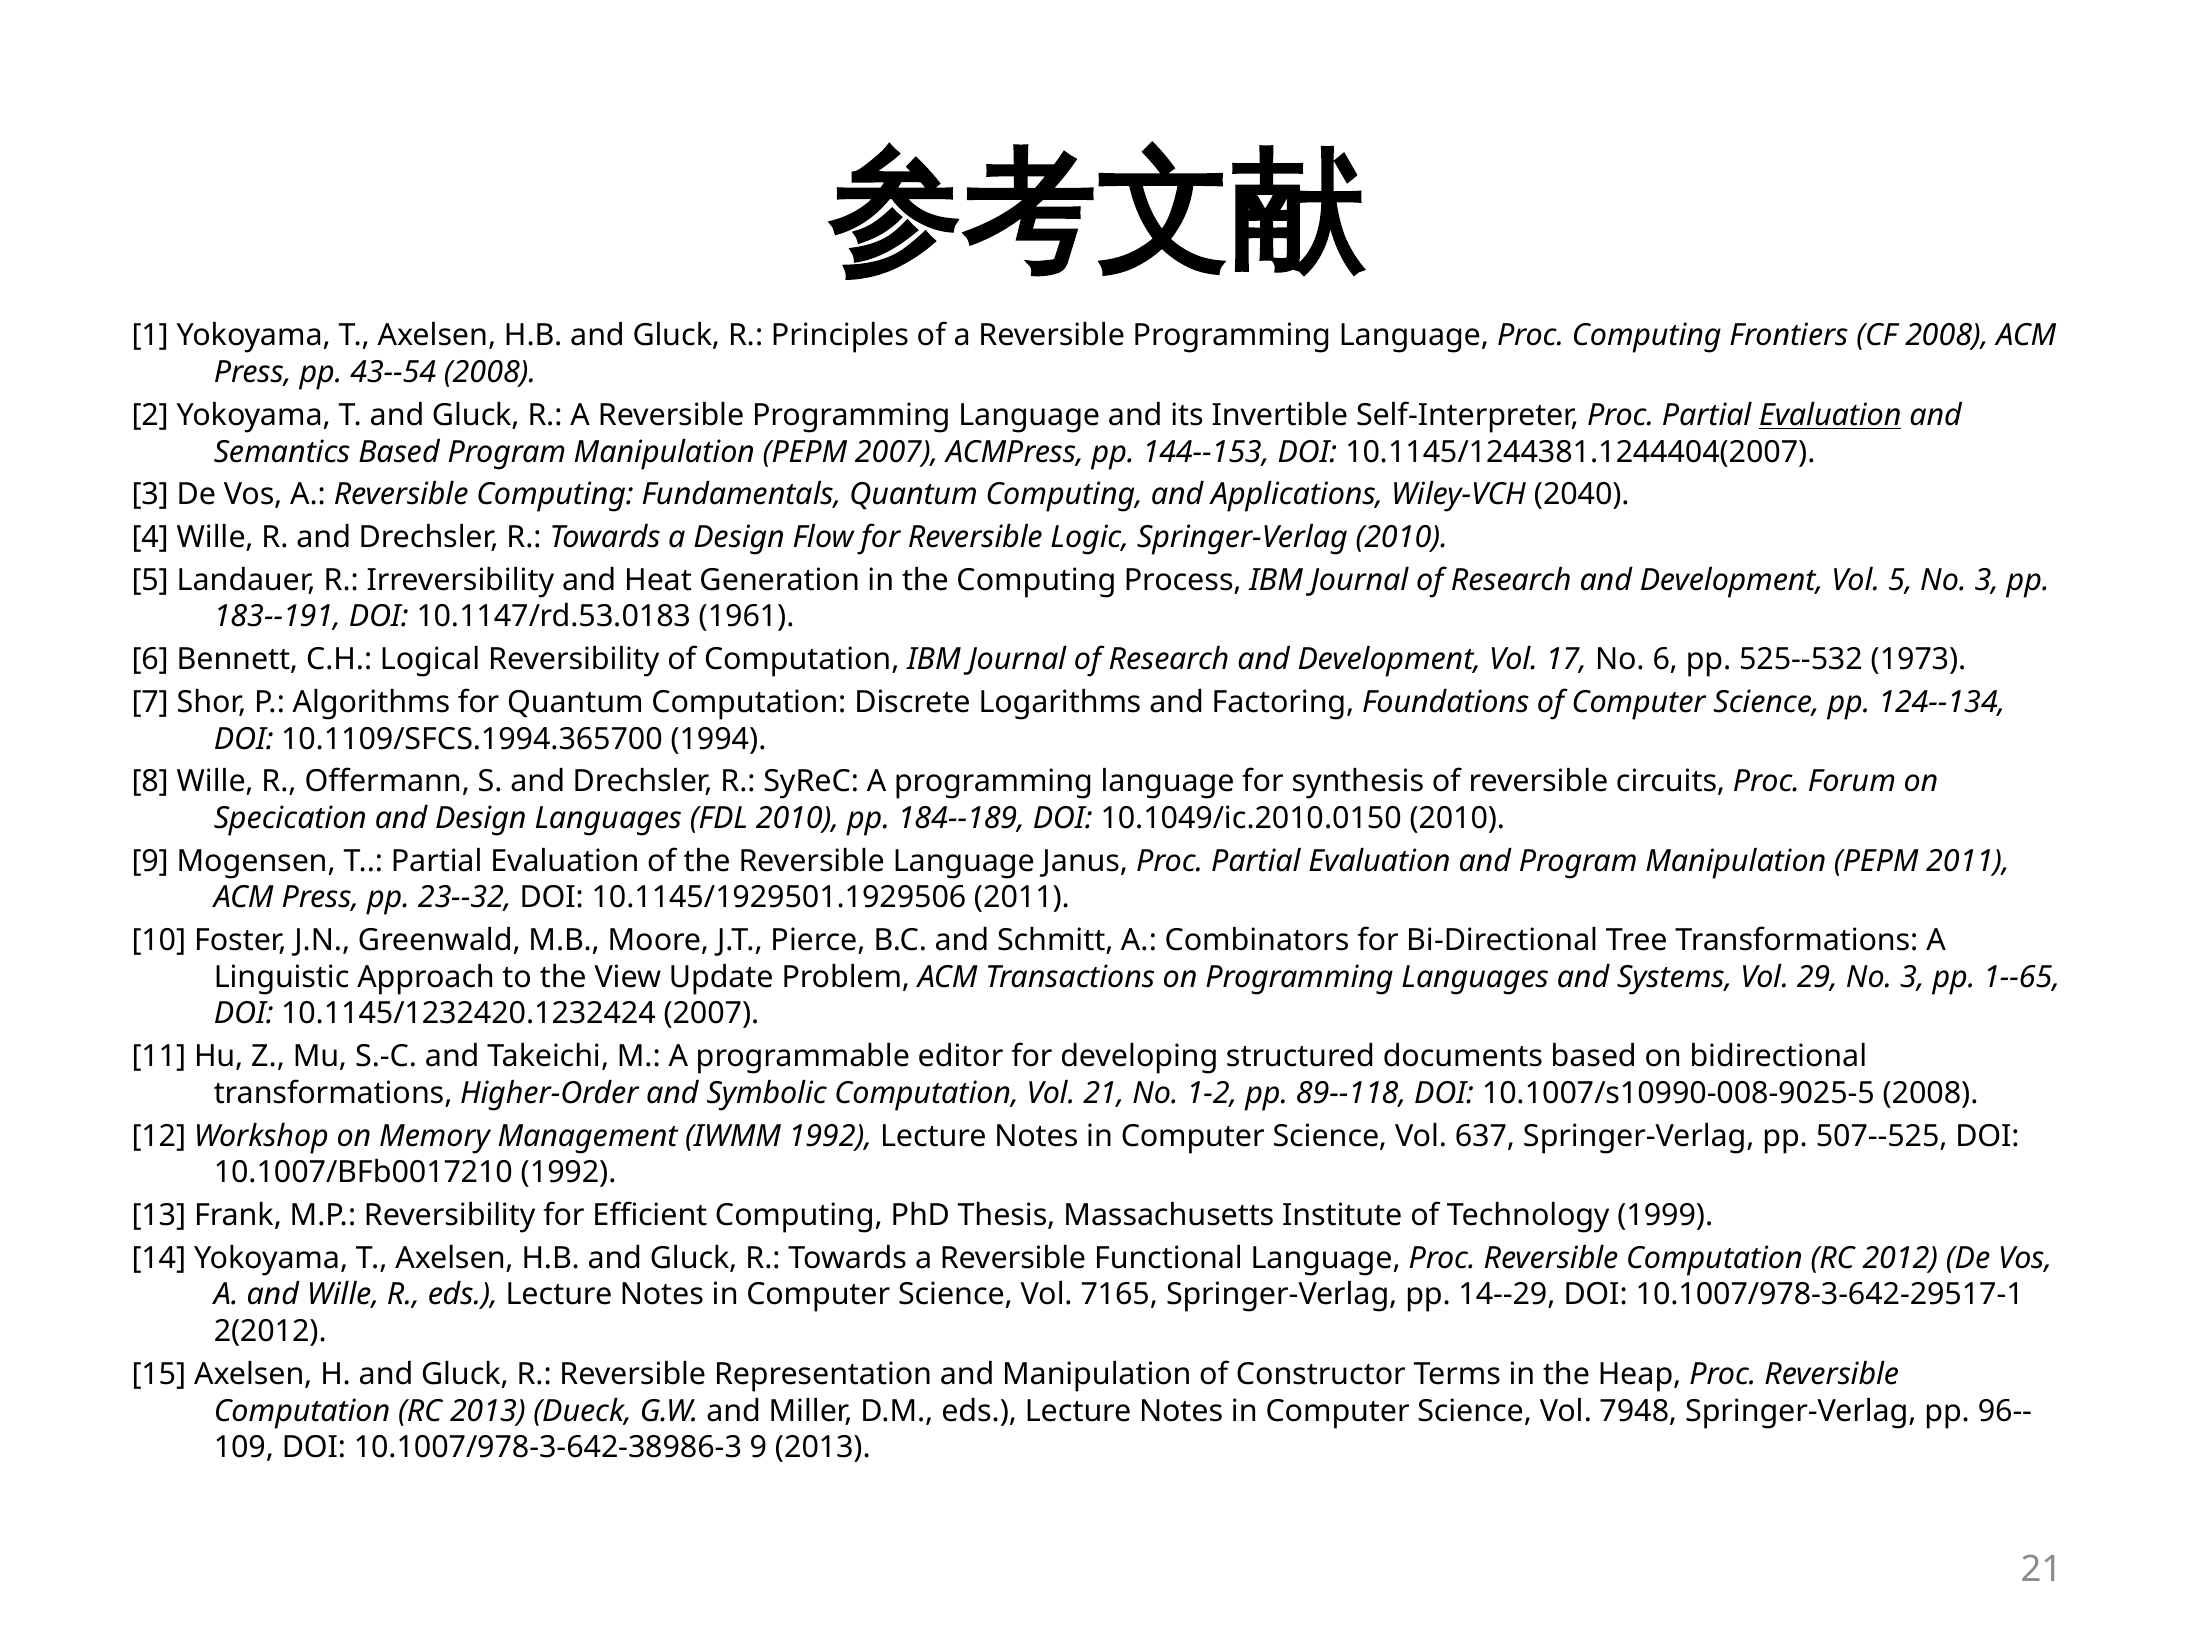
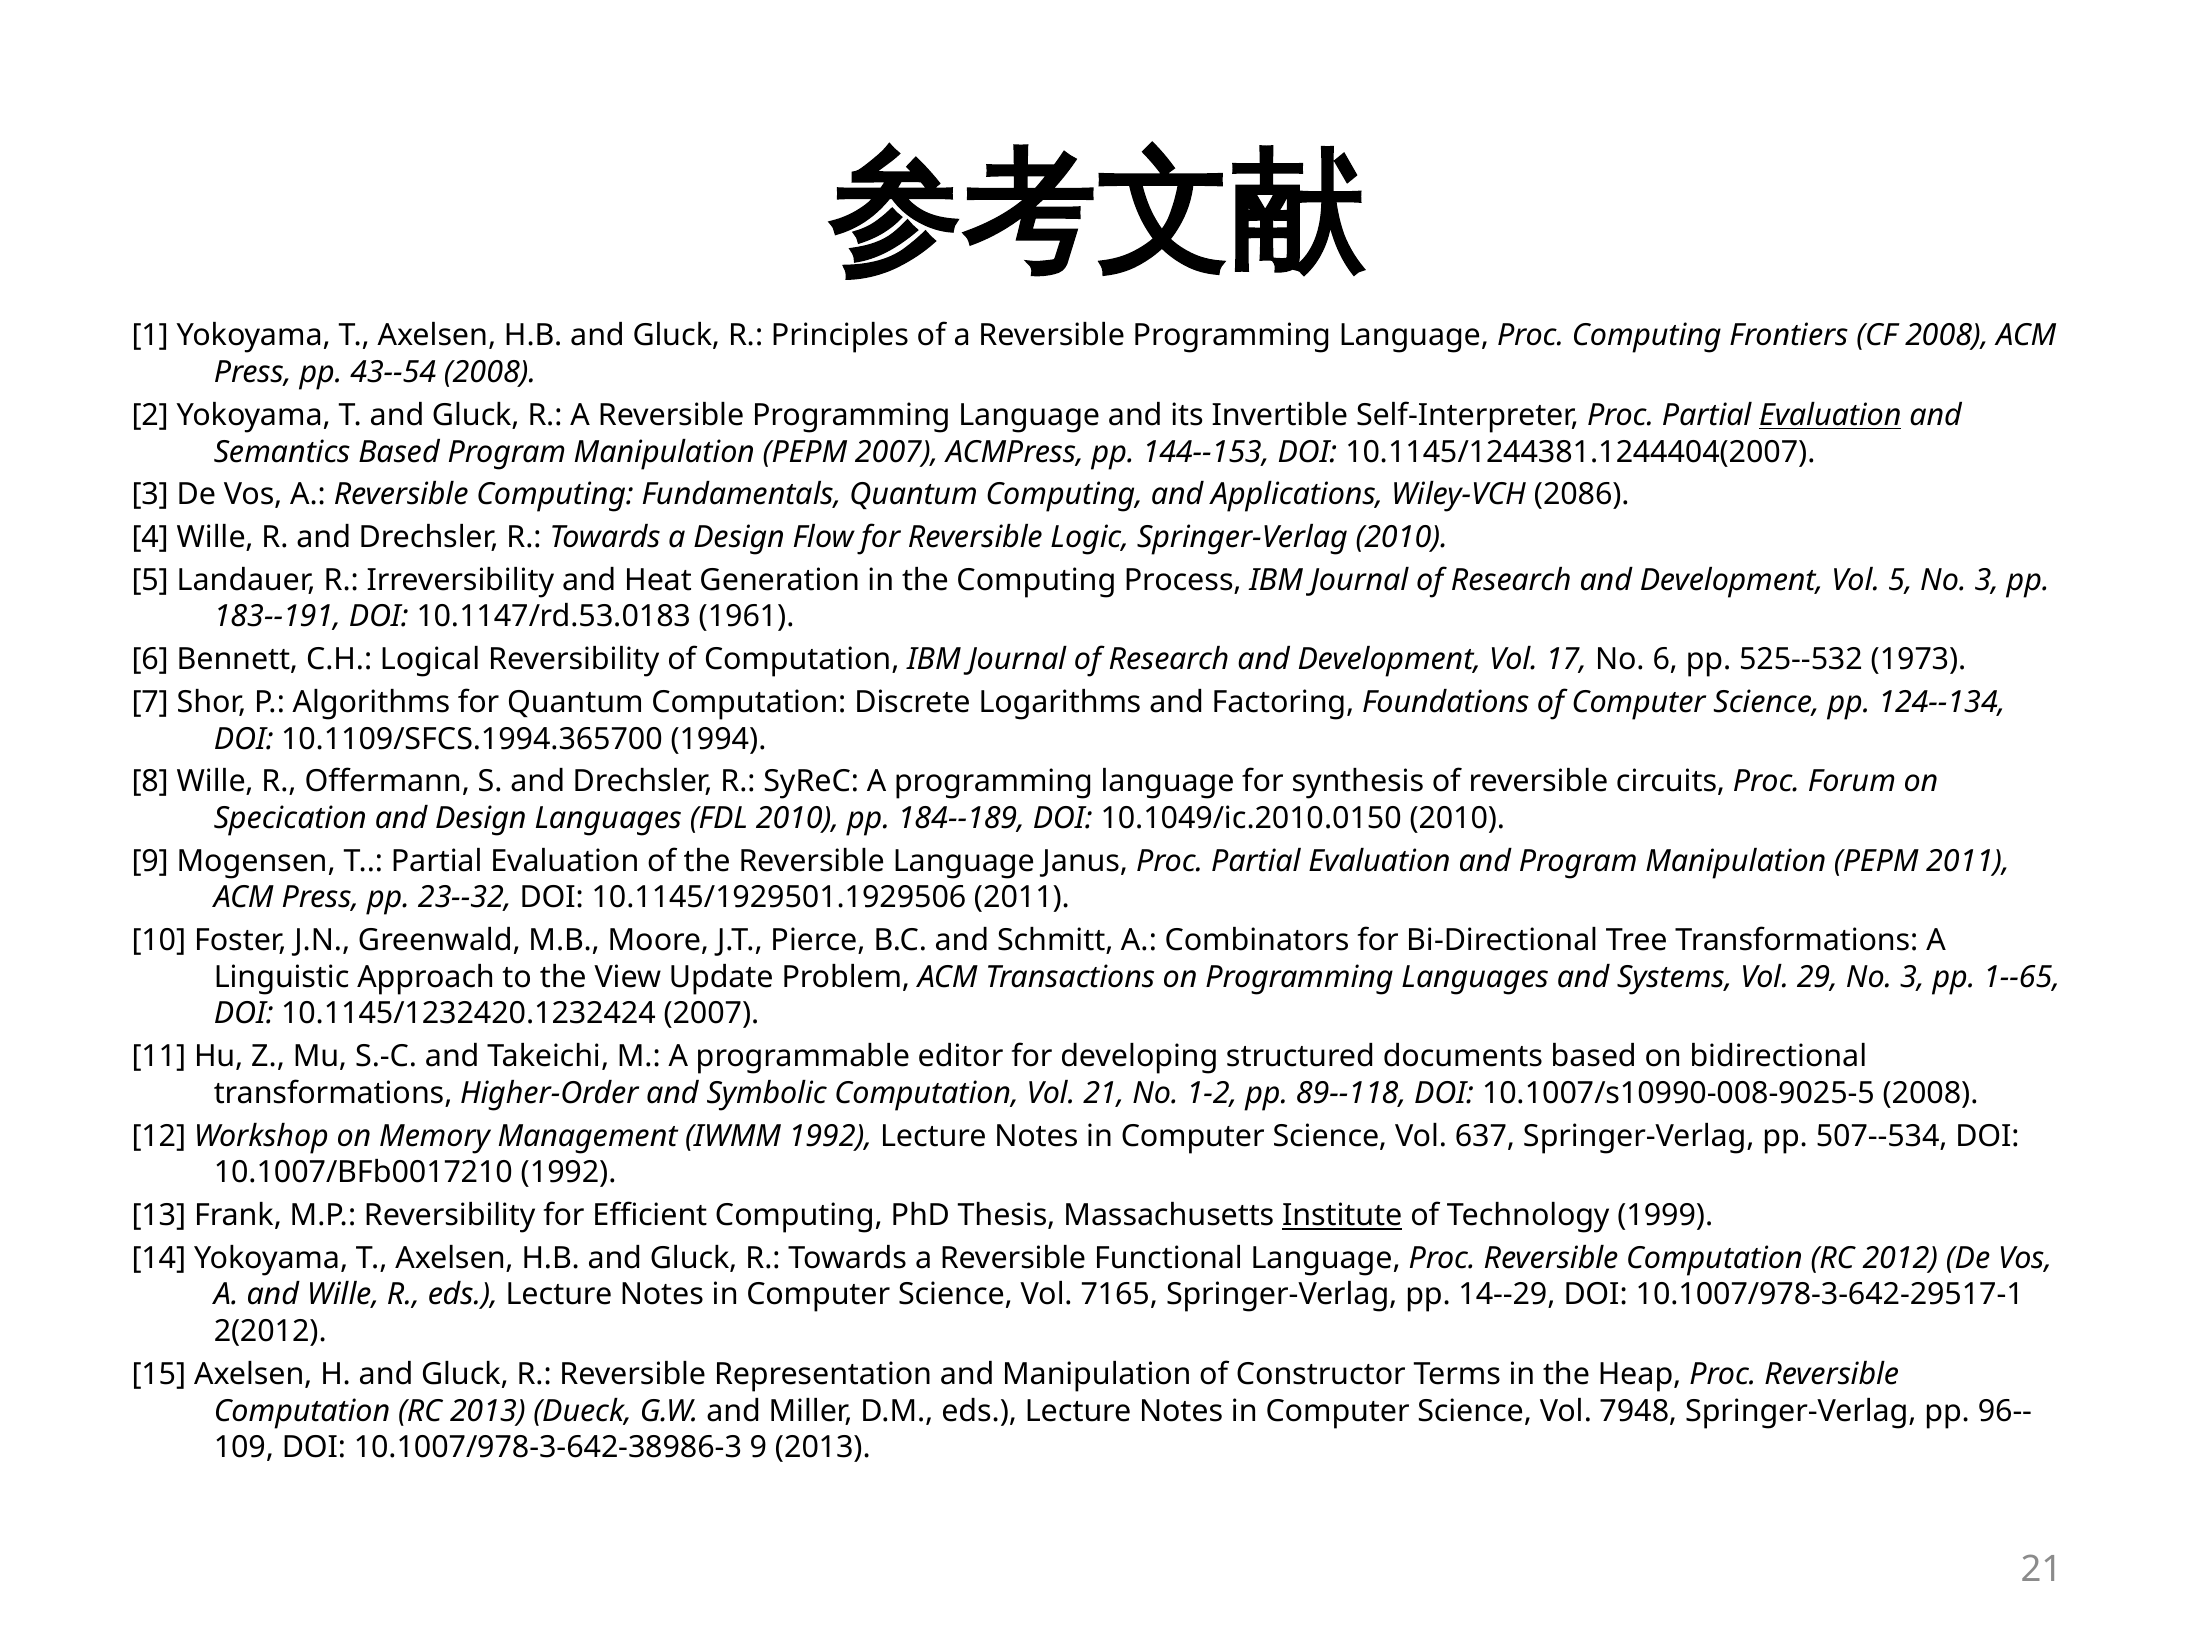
2040: 2040 -> 2086 (1582, 495)
507--525: 507--525 -> 507--534 (1882, 1136)
Institute underline: none -> present (1342, 1215)
